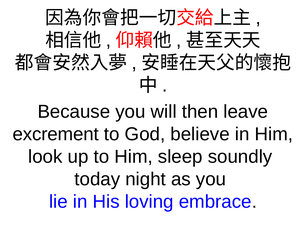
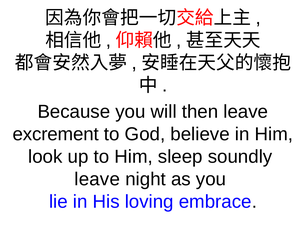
today: today -> leave (97, 179)
